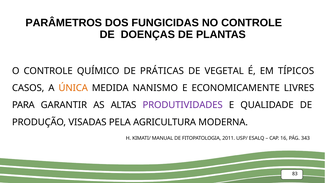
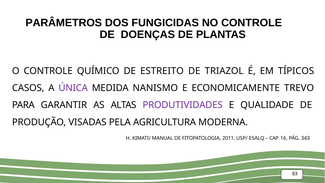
PRÁTICAS: PRÁTICAS -> ESTREITO (162, 71)
VEGETAL: VEGETAL -> TRIAZOL (224, 71)
ÚNICA colour: orange -> purple (73, 88)
LIVRES: LIVRES -> TREVO (299, 88)
